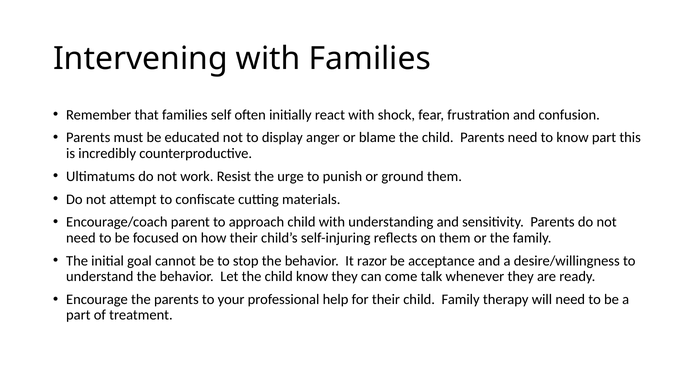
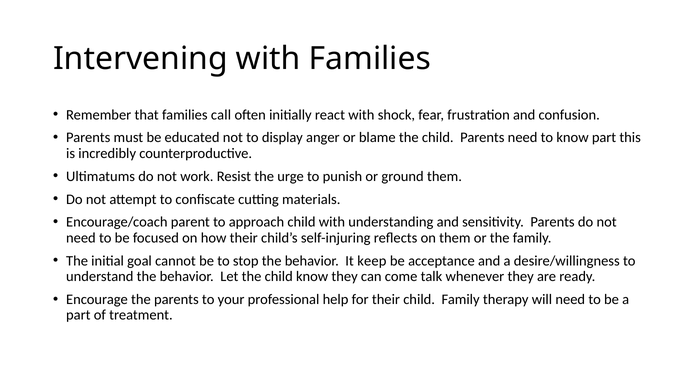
self: self -> call (221, 115)
razor: razor -> keep (372, 260)
